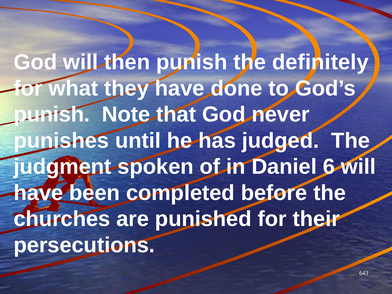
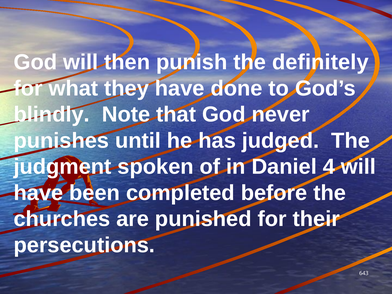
punish: punish -> blindly (52, 114)
6: 6 -> 4 (329, 167)
